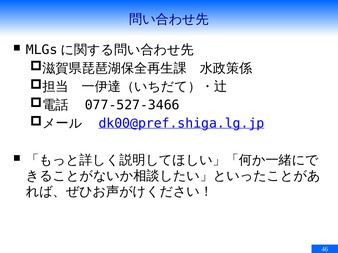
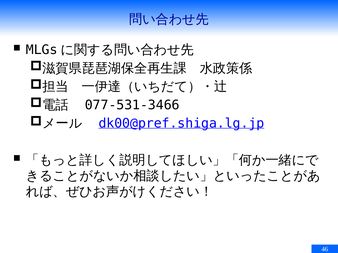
077-527-3466: 077-527-3466 -> 077-531-3466 (132, 105)
